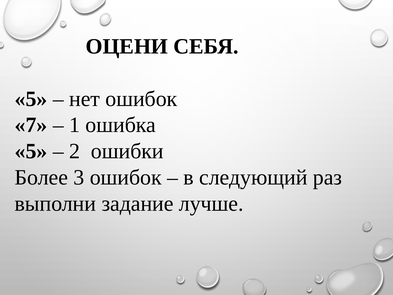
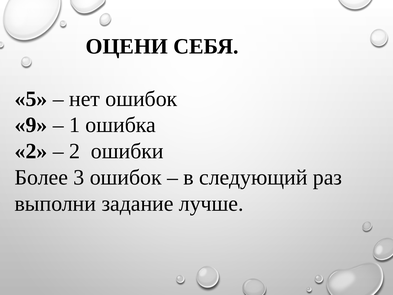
7: 7 -> 9 (31, 125)
5: 5 -> 2 (31, 151)
